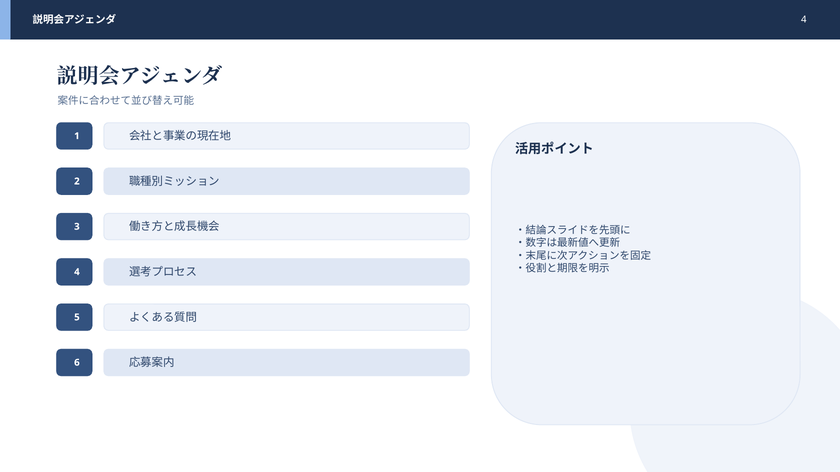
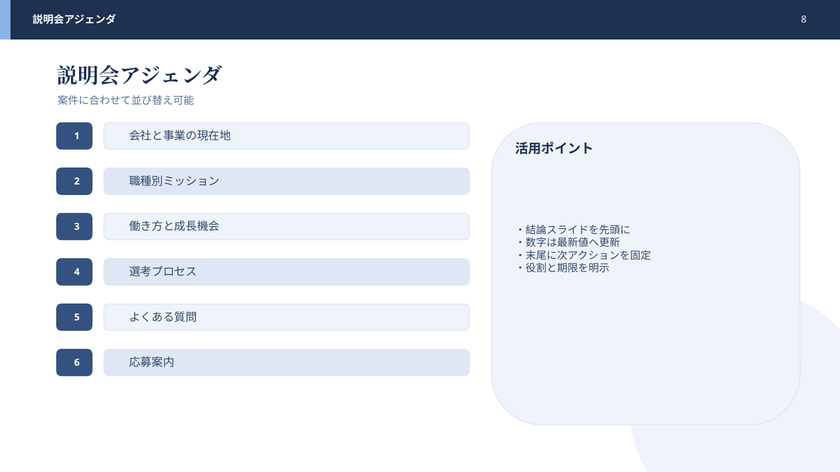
4: 4 -> 8 (804, 20)
